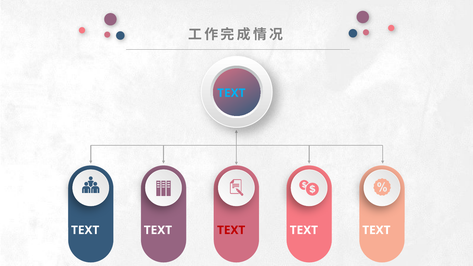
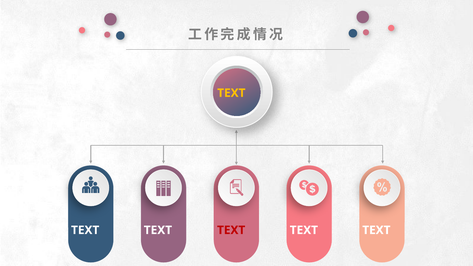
TEXT colour: light blue -> yellow (231, 93)
